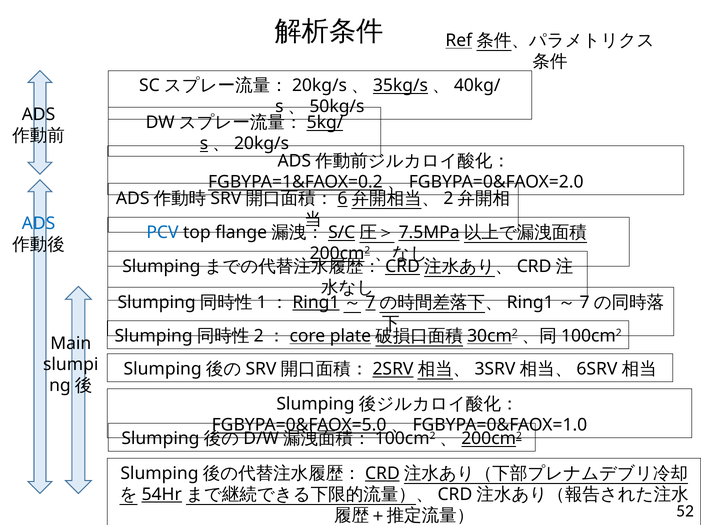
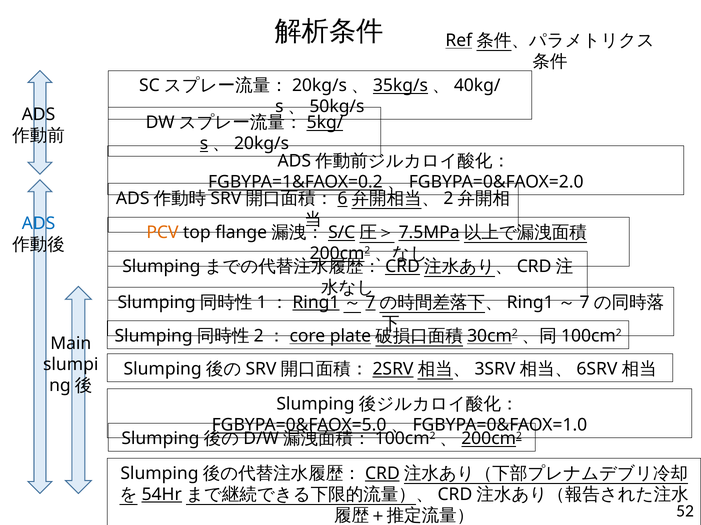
PCV colour: blue -> orange (162, 233)
